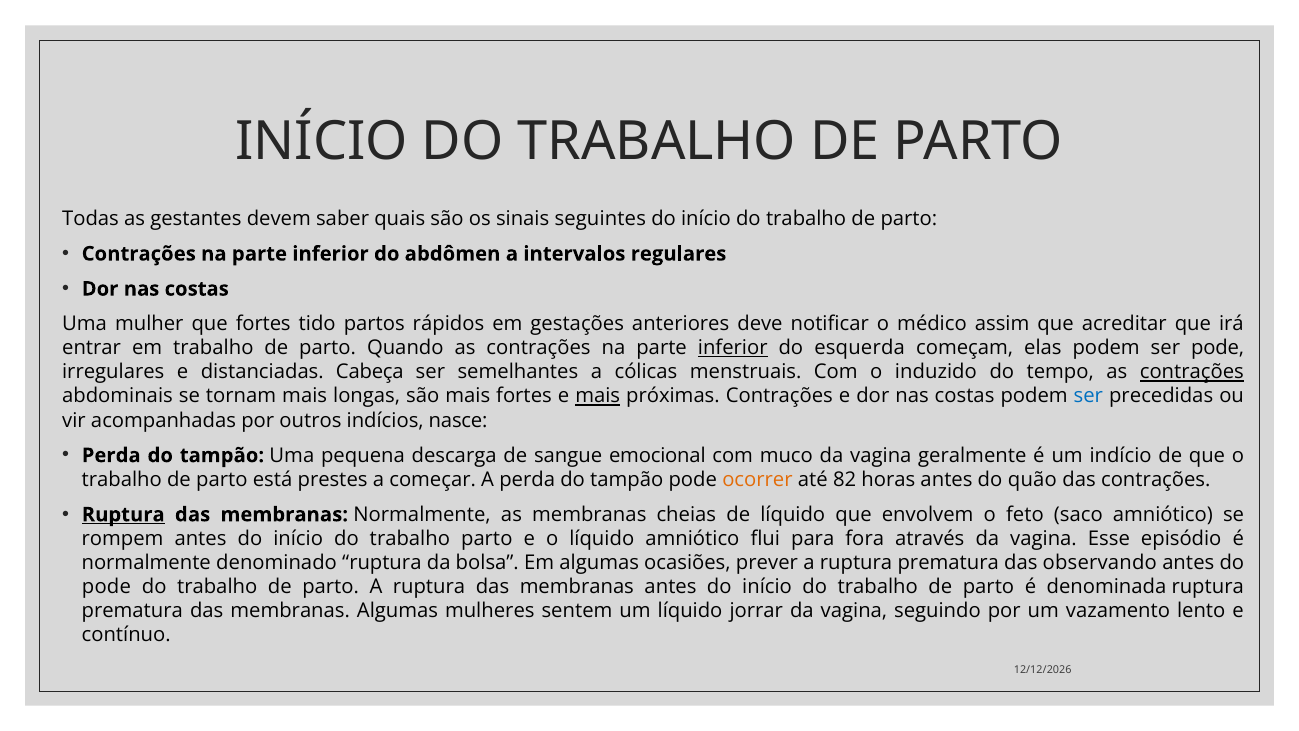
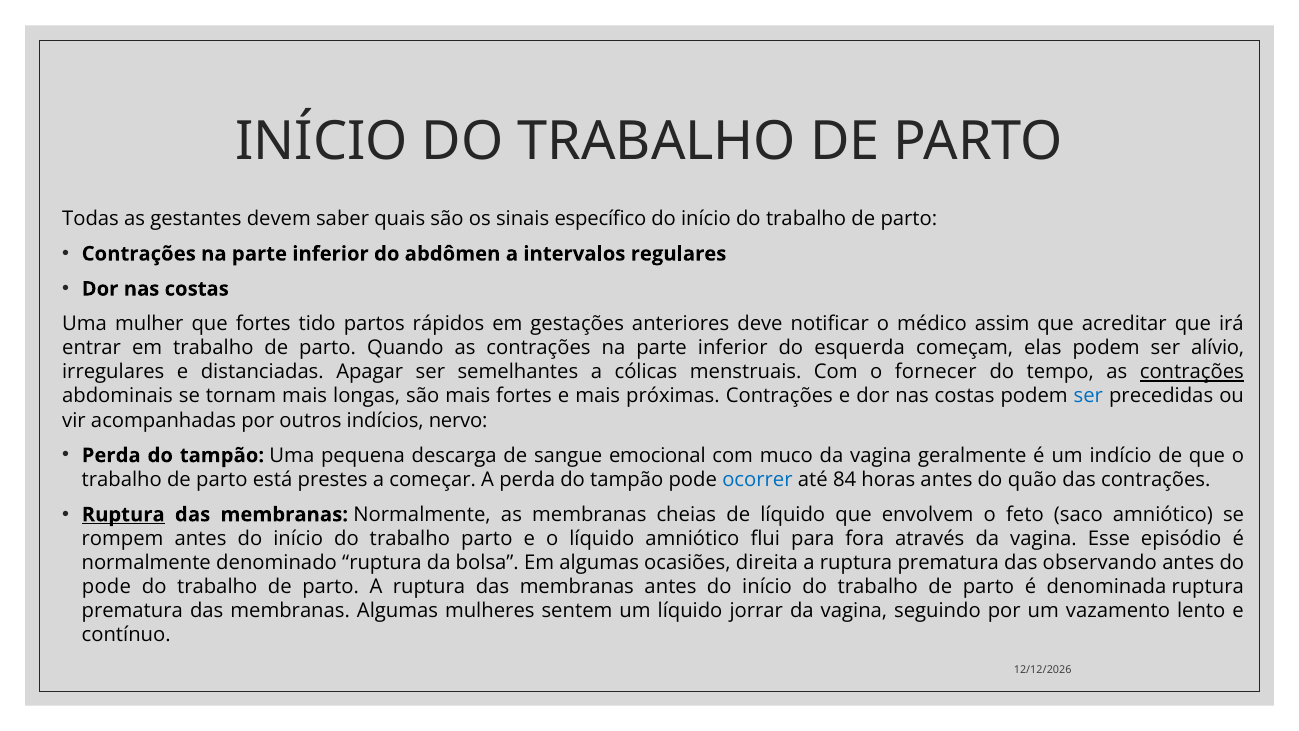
seguintes: seguintes -> específico (600, 219)
inferior underline: present -> none (733, 348)
ser pode: pode -> alívio (1218, 348)
Cabeça: Cabeça -> Apagar (370, 372)
induzido: induzido -> fornecer (936, 372)
mais underline: present -> none (598, 396)
nasce: nasce -> nervo (458, 420)
ocorrer colour: orange -> blue (757, 479)
82: 82 -> 84 (845, 479)
prever: prever -> direita (767, 563)
